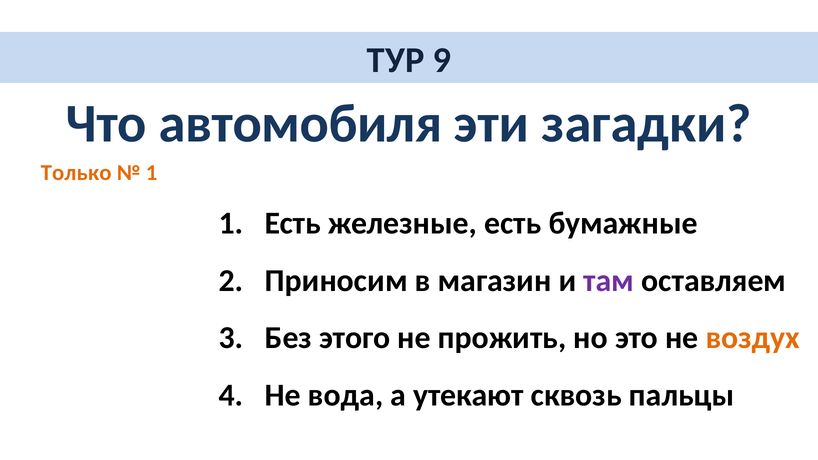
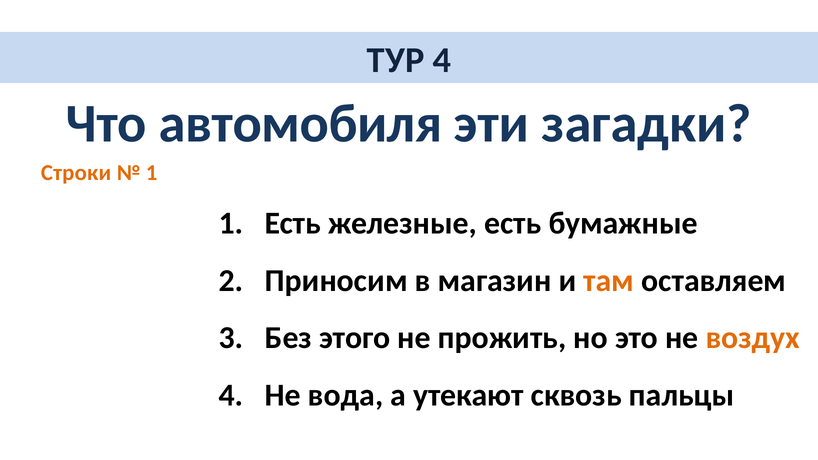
ТУР 9: 9 -> 4 (442, 60)
Только: Только -> Строки (76, 173)
там colour: purple -> orange (609, 281)
